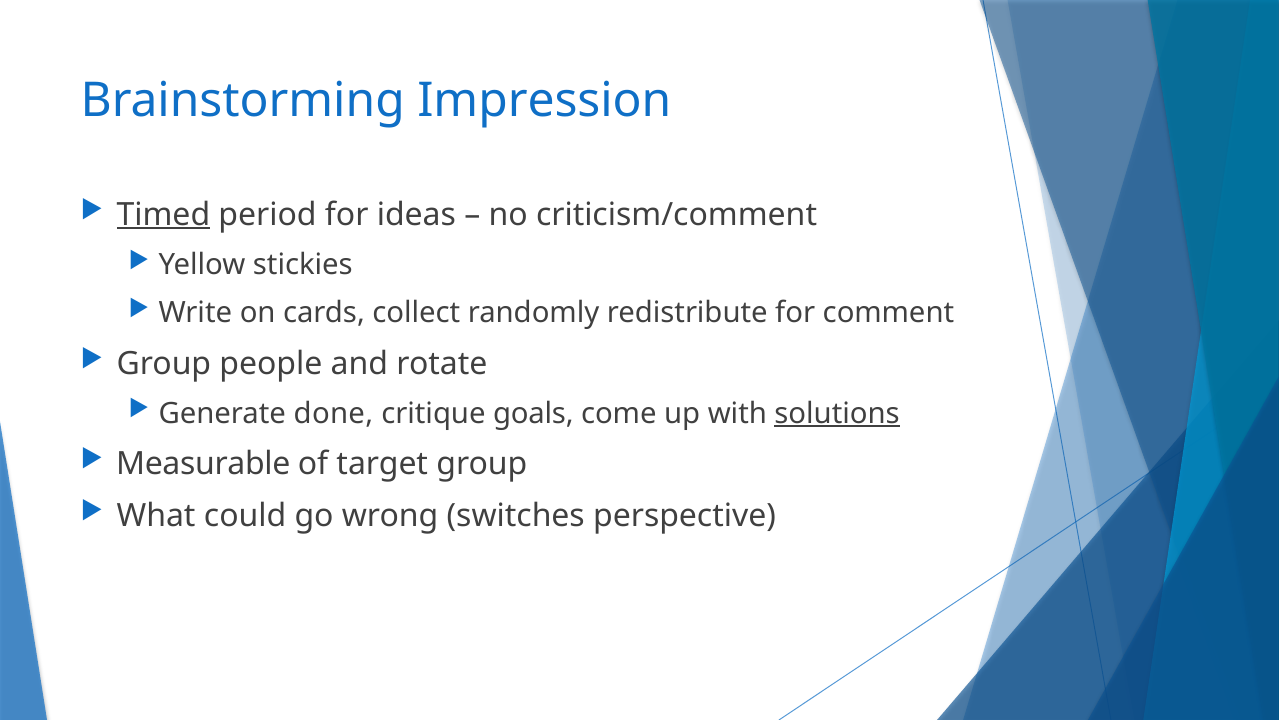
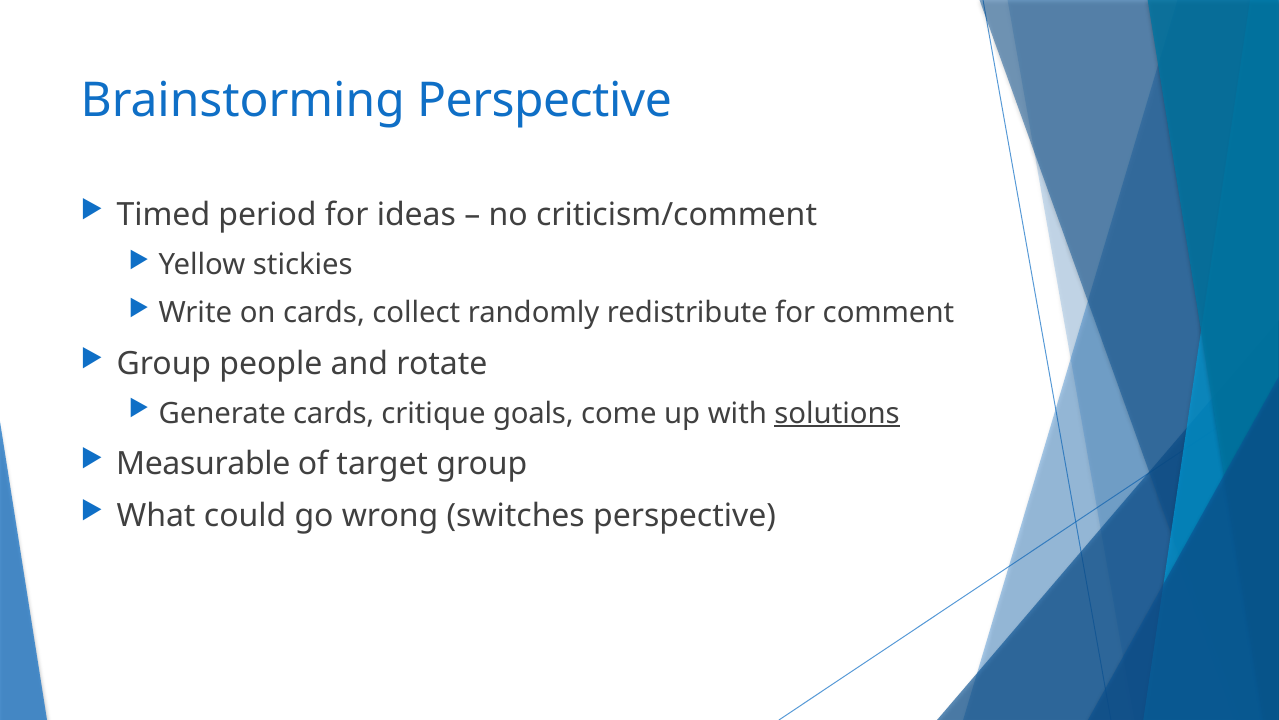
Brainstorming Impression: Impression -> Perspective (545, 101)
Timed underline: present -> none (163, 214)
Generate done: done -> cards (334, 413)
